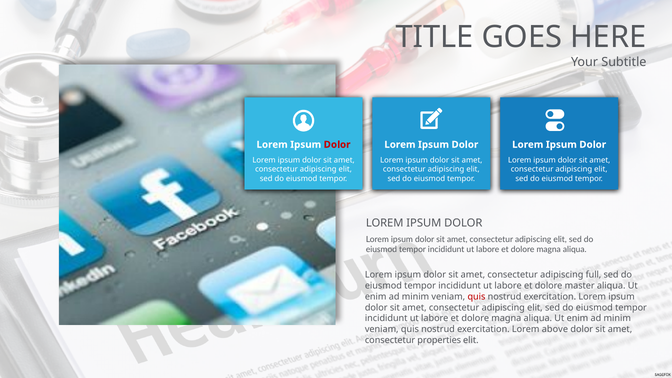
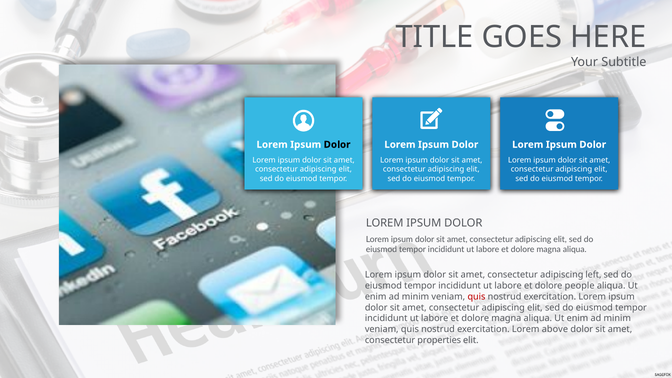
Dolor colour: red -> black (337, 145)
full: full -> left (593, 275)
master: master -> people (580, 286)
